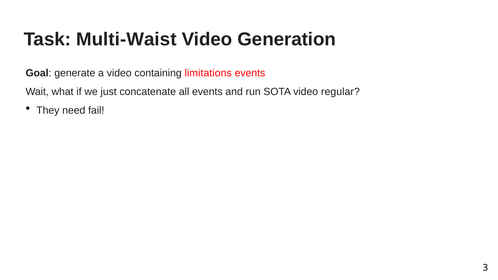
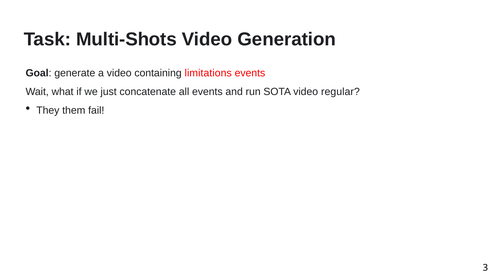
Multi-Waist: Multi-Waist -> Multi-Shots (126, 39)
need: need -> them (74, 111)
